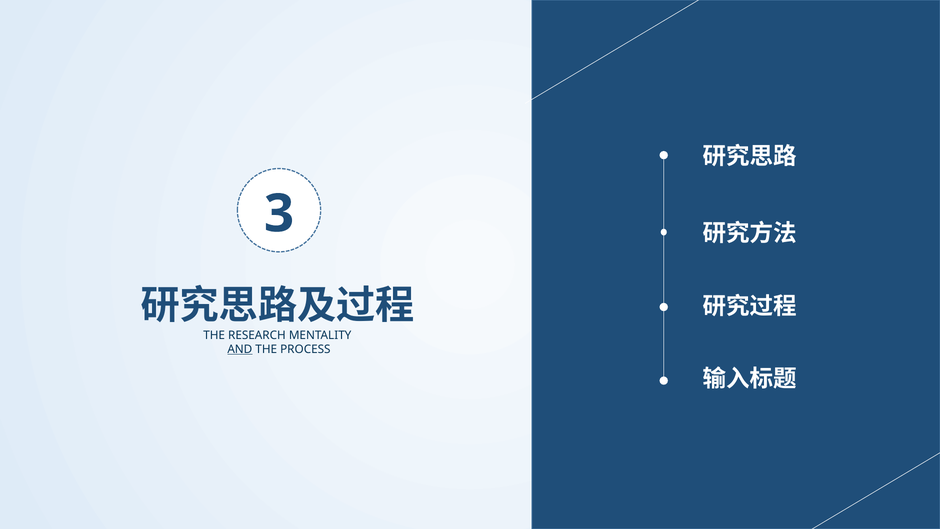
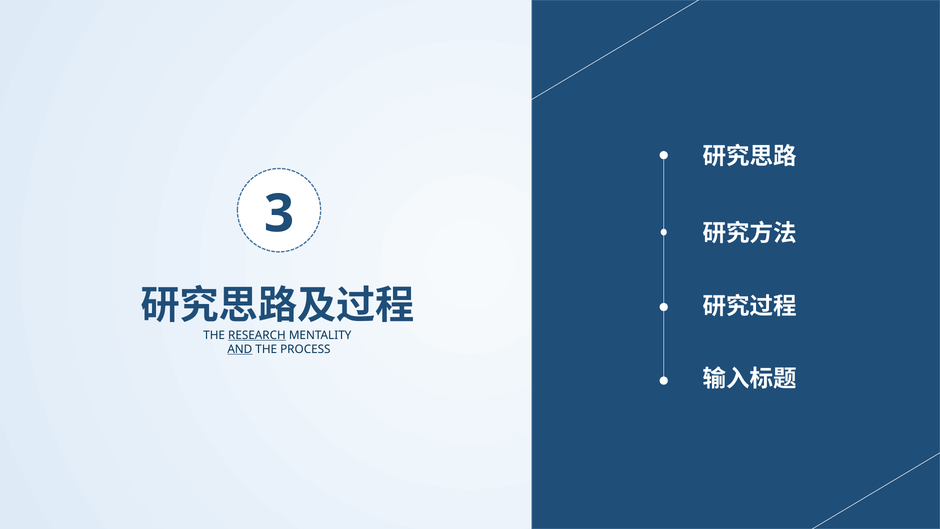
RESEARCH underline: none -> present (257, 335)
